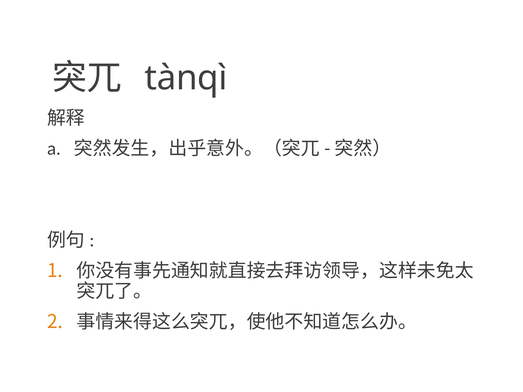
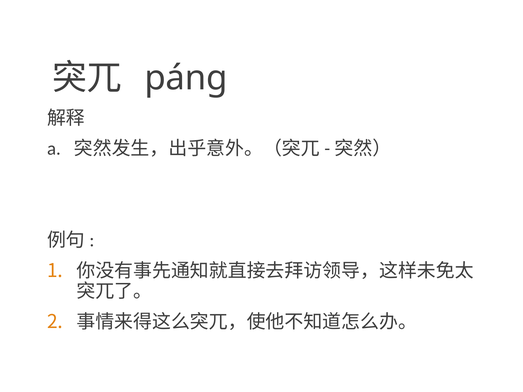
tànqì: tànqì -> páng (186, 78)
